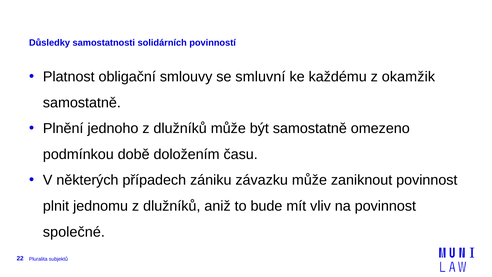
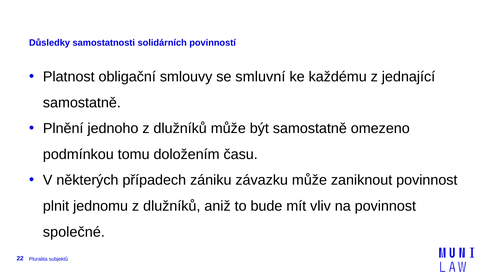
okamžik: okamžik -> jednající (408, 77)
době: době -> tomu (134, 154)
